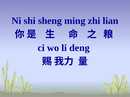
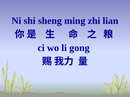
deng: deng -> gong (80, 48)
